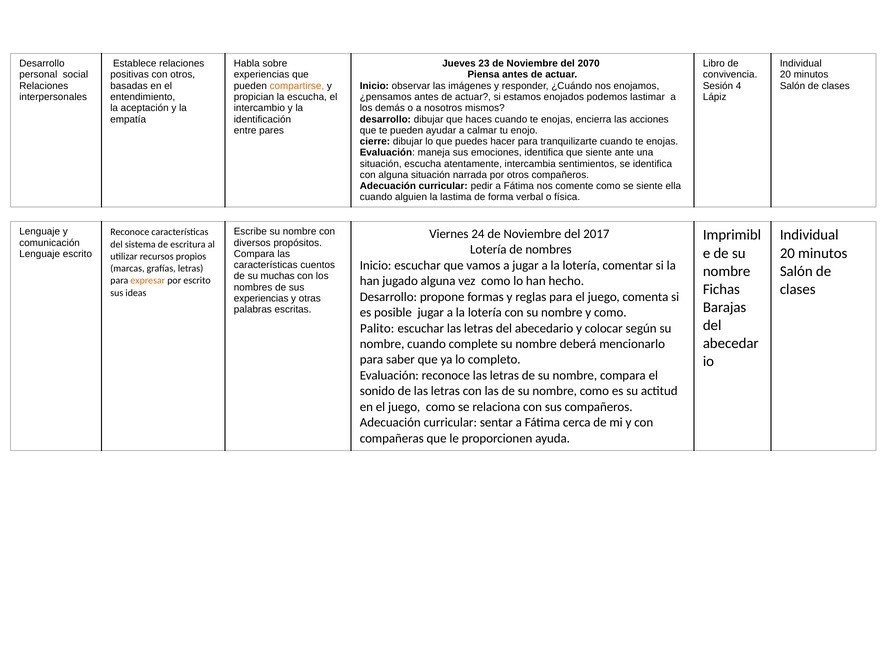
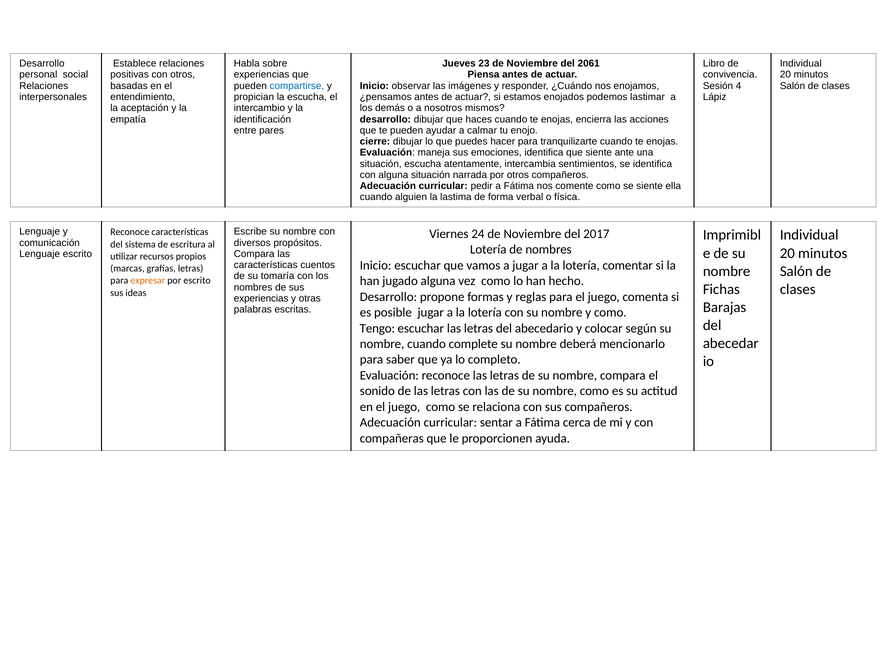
2070: 2070 -> 2061 (589, 64)
compartirse colour: orange -> blue (297, 86)
muchas: muchas -> tomaría (278, 276)
Palito: Palito -> Tengo (377, 328)
